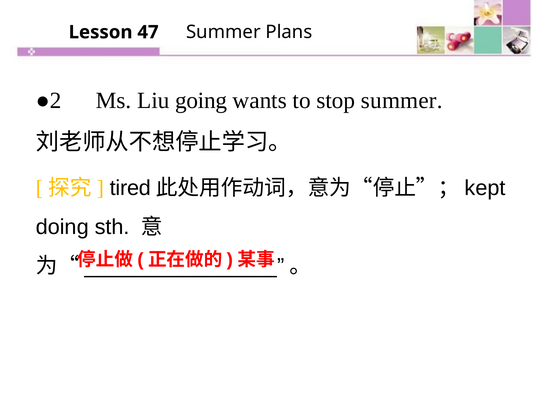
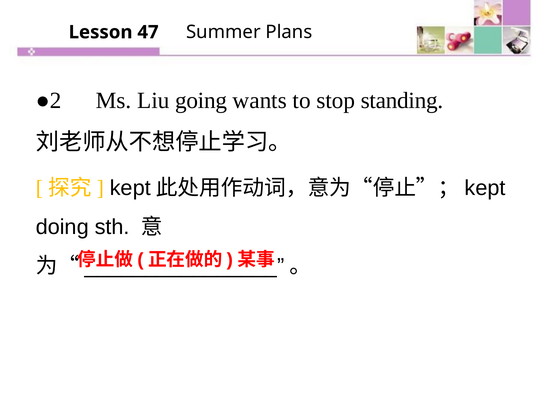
stop summer: summer -> standing (402, 101)
tired: tired -> kept (130, 188)
